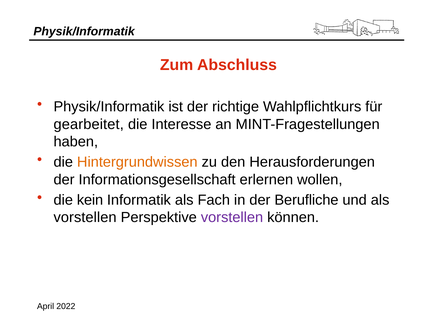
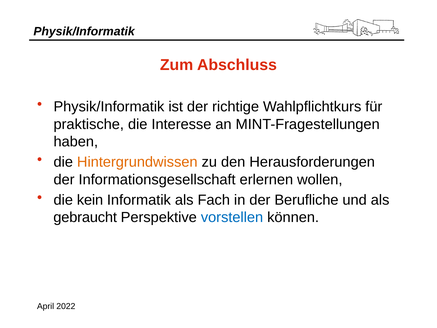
gearbeitet: gearbeitet -> praktische (89, 124)
vorstellen: vorstellen -> gebraucht (85, 217)
vorstellen colour: purple -> blue (232, 217)
